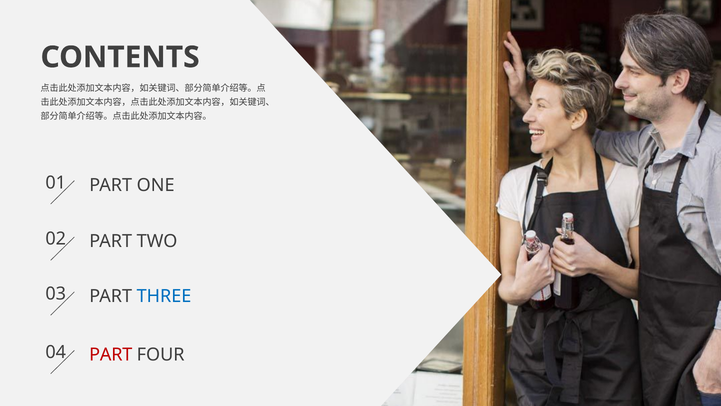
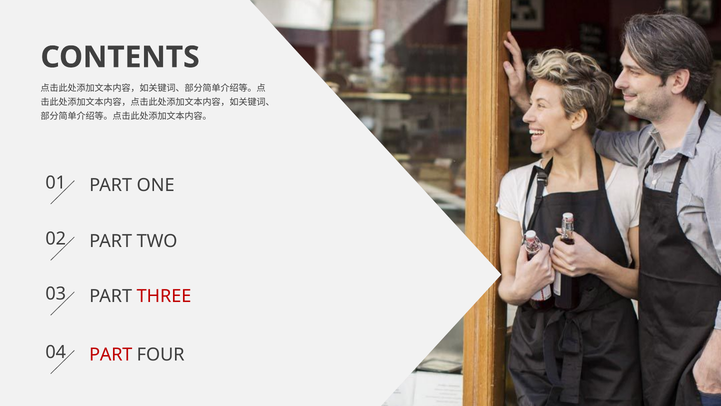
THREE colour: blue -> red (164, 296)
